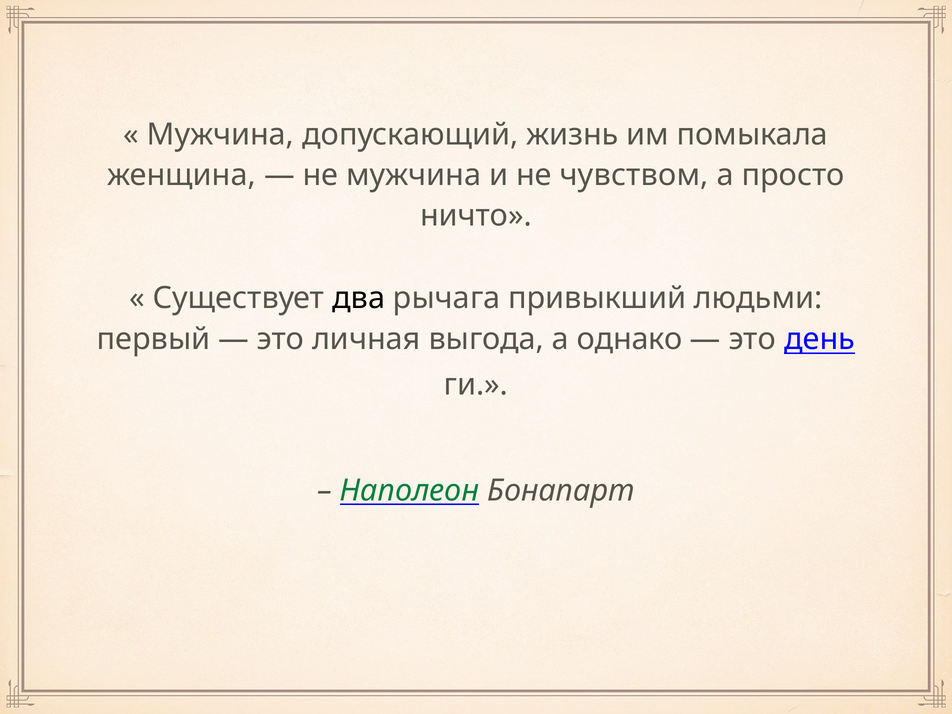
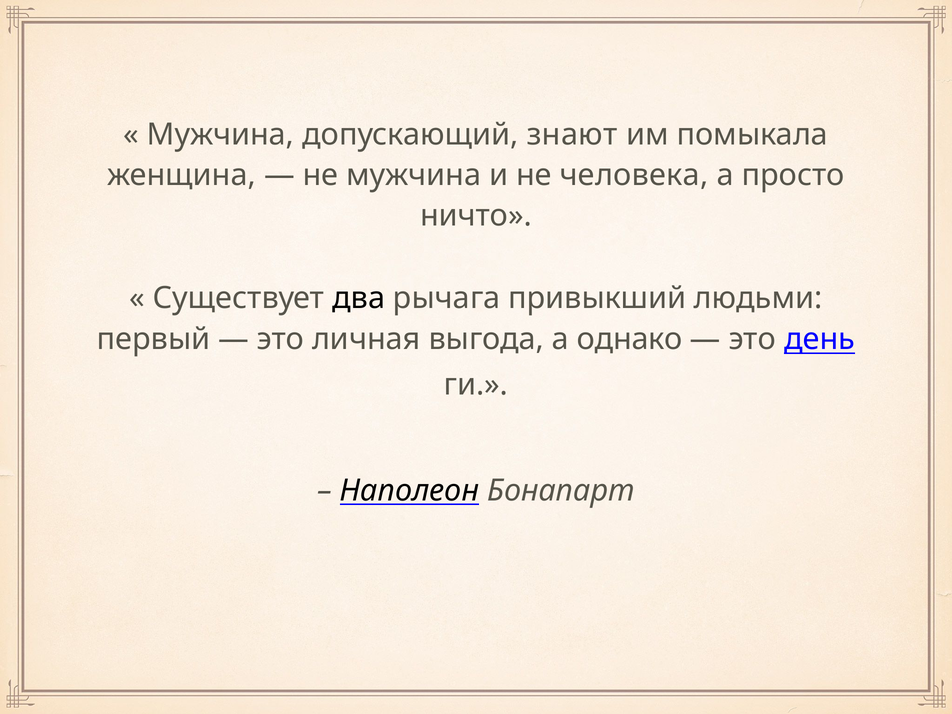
жизнь: жизнь -> знают (572, 135)
чувством: чувством -> человека (634, 175)
Наполеон colour: green -> black (409, 490)
